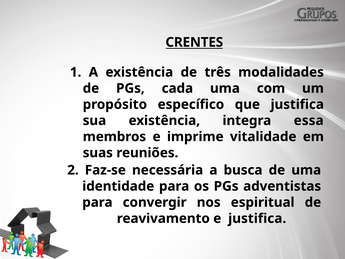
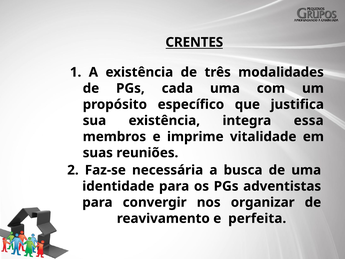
espiritual: espiritual -> organizar (263, 202)
e justifica: justifica -> perfeita (257, 218)
